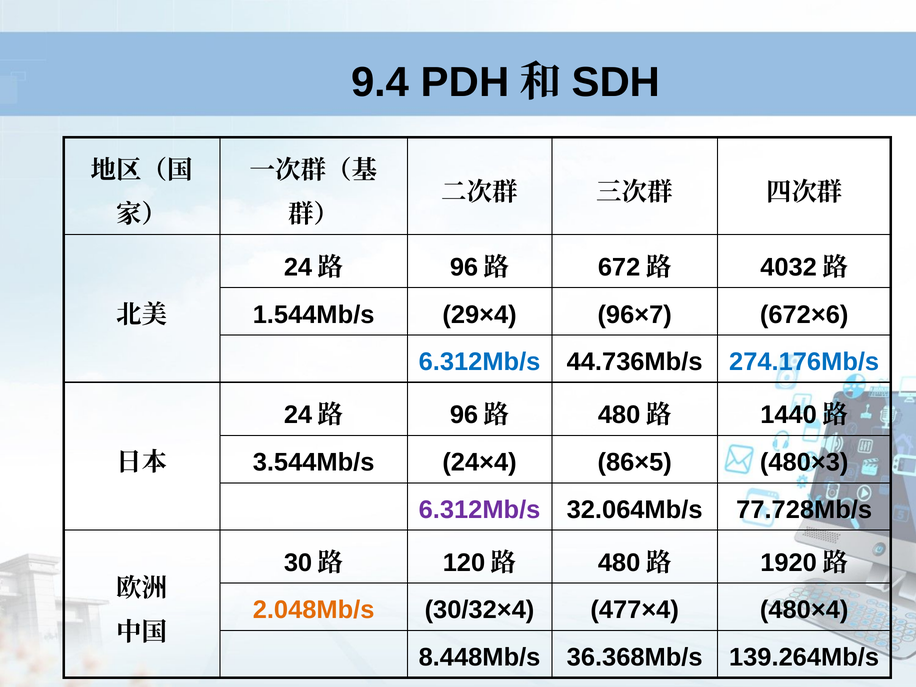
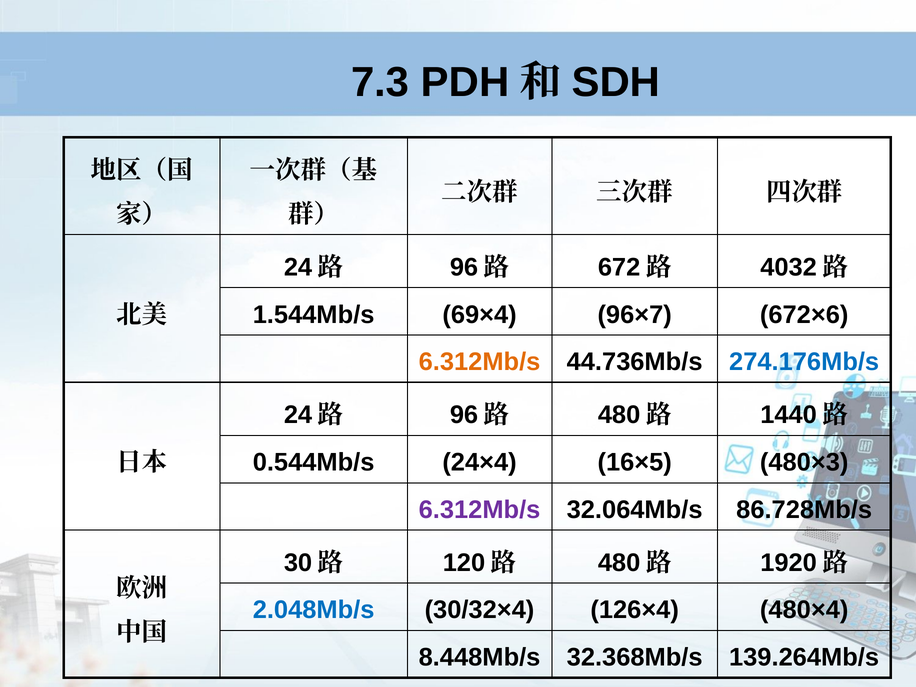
9.4: 9.4 -> 7.3 (380, 82)
29×4: 29×4 -> 69×4 (480, 315)
6.312Mb/s colour: blue -> orange (480, 362)
3.544Mb/s: 3.544Mb/s -> 0.544Mb/s (314, 462)
86×5: 86×5 -> 16×5 (635, 462)
77.728Mb/s: 77.728Mb/s -> 86.728Mb/s (804, 510)
2.048Mb/s colour: orange -> blue (314, 610)
477×4: 477×4 -> 126×4 (635, 610)
36.368Mb/s: 36.368Mb/s -> 32.368Mb/s (635, 657)
